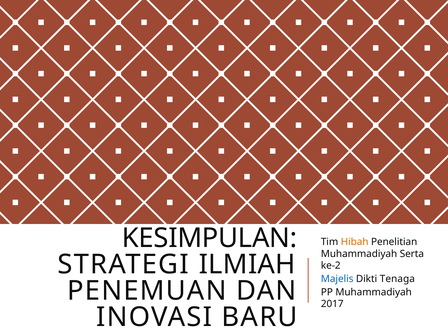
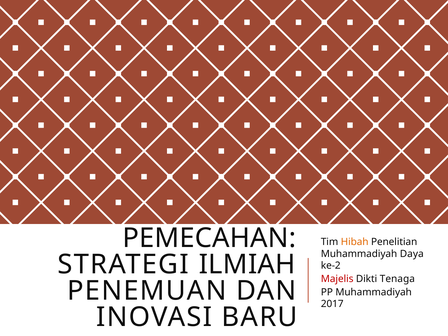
KESIMPULAN: KESIMPULAN -> PEMECAHAN (209, 238)
Serta: Serta -> Daya (412, 254)
Majelis colour: blue -> red (337, 279)
